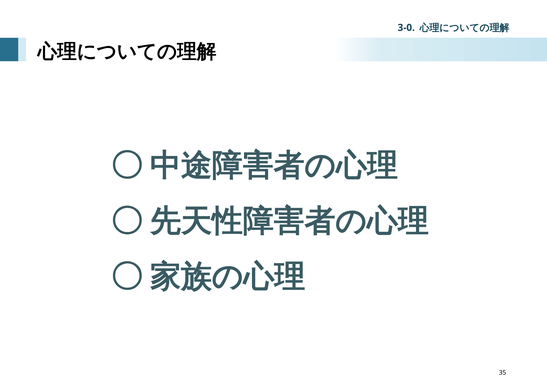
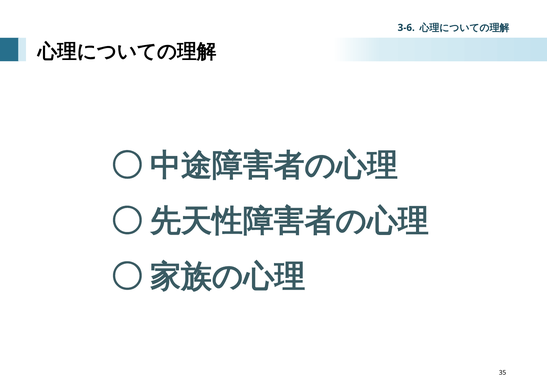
3-0: 3-0 -> 3-6 (406, 28)
